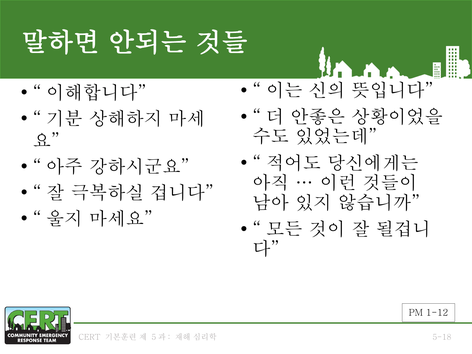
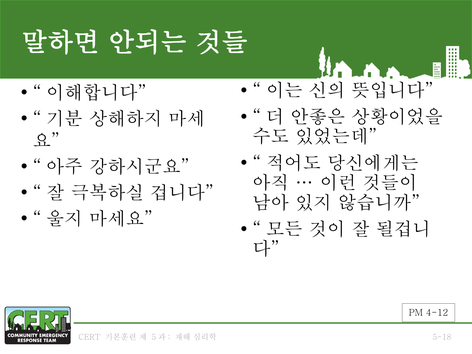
1-12: 1-12 -> 4-12 (437, 313)
